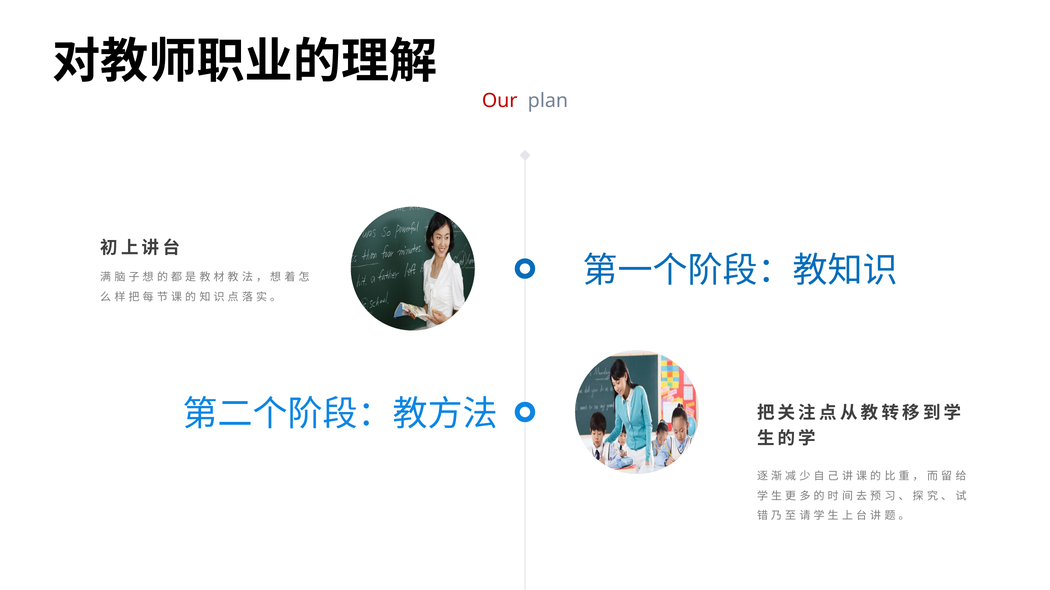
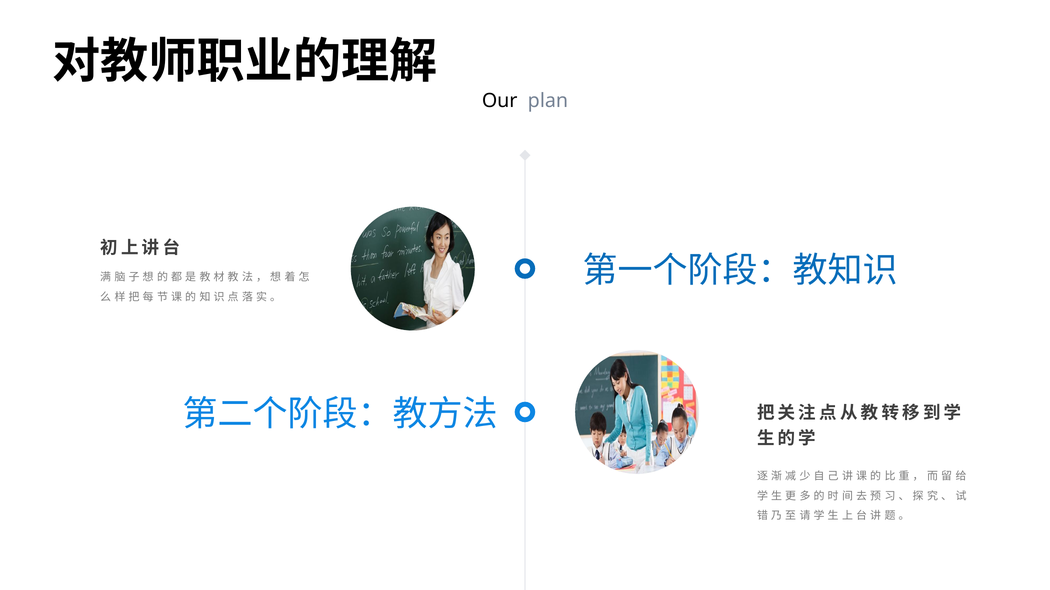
Our colour: red -> black (500, 101)
